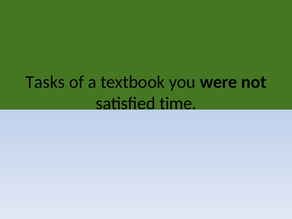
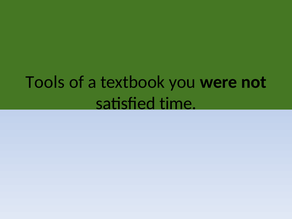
Tasks: Tasks -> Tools (45, 82)
